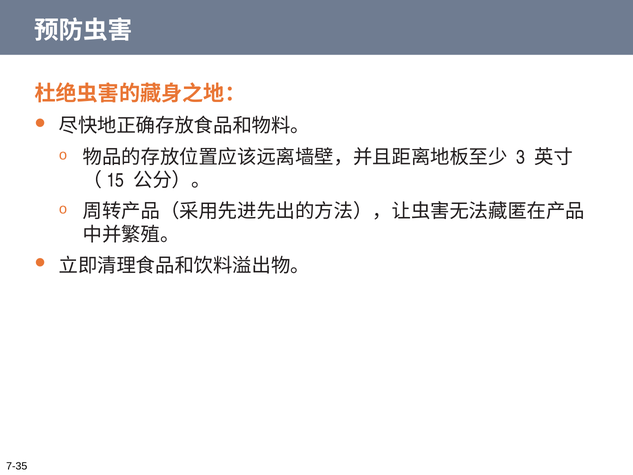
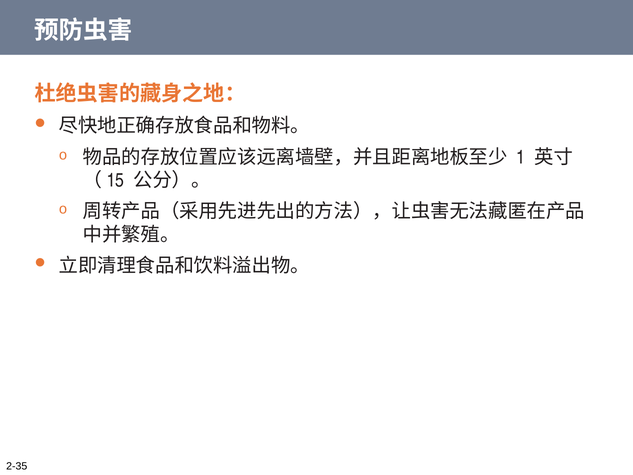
3: 3 -> 1 (521, 157)
7-35: 7-35 -> 2-35 (17, 466)
